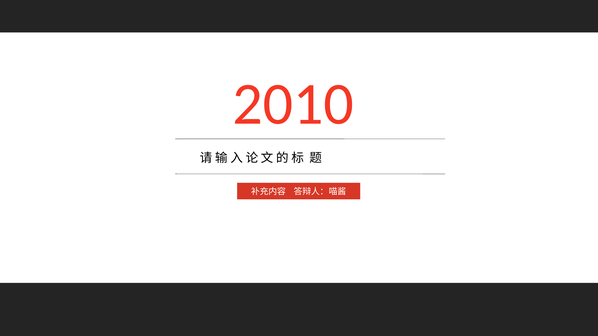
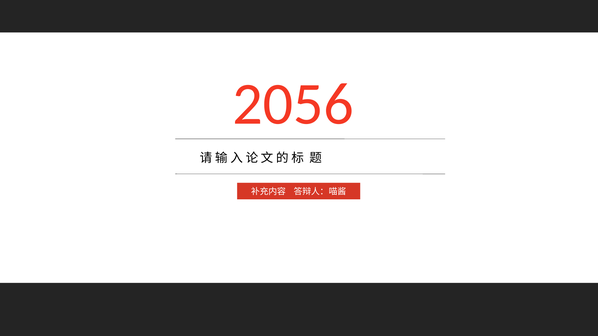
2010: 2010 -> 2056 (293, 104)
